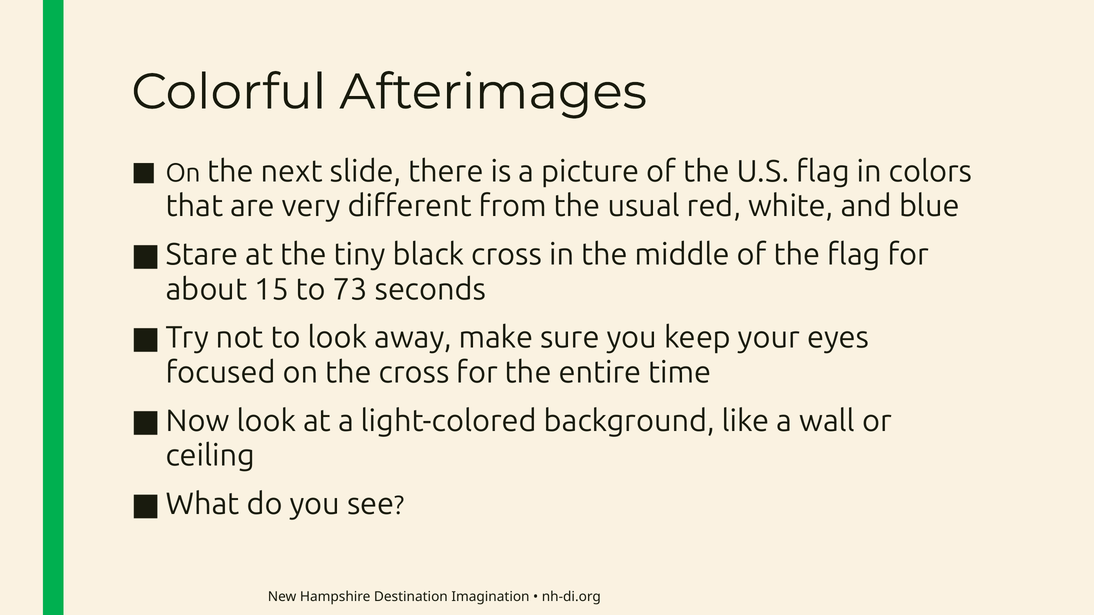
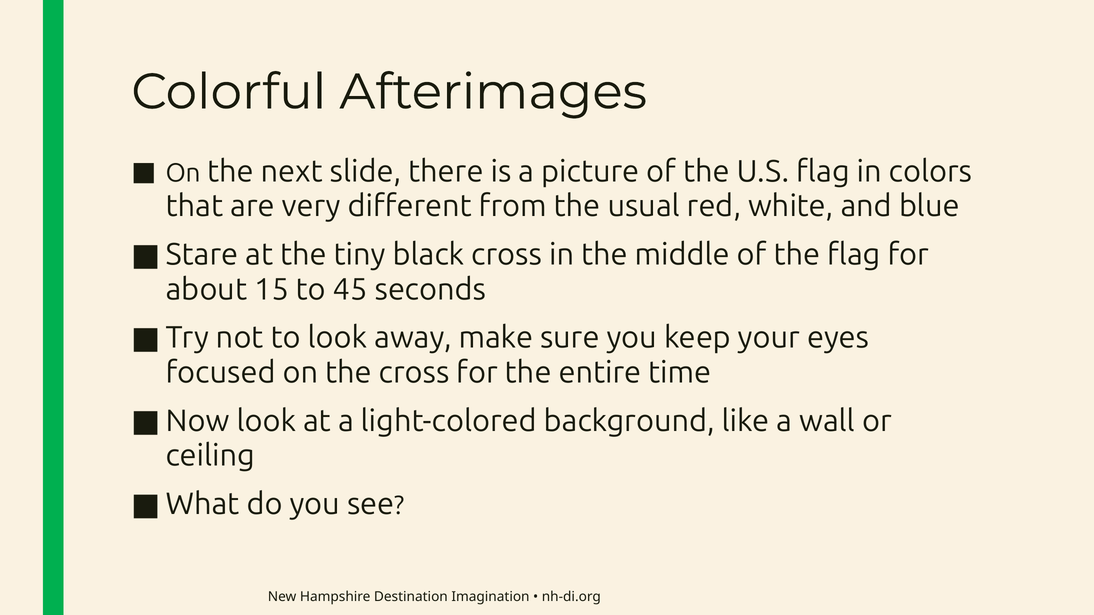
73: 73 -> 45 (350, 290)
